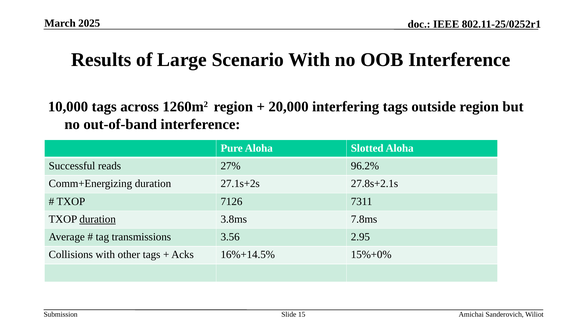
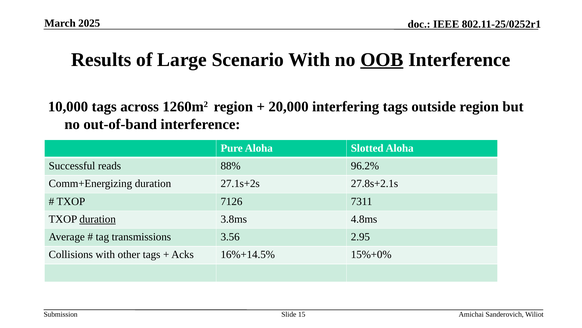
OOB underline: none -> present (382, 60)
27%: 27% -> 88% (231, 166)
7.8ms: 7.8ms -> 4.8ms (364, 219)
